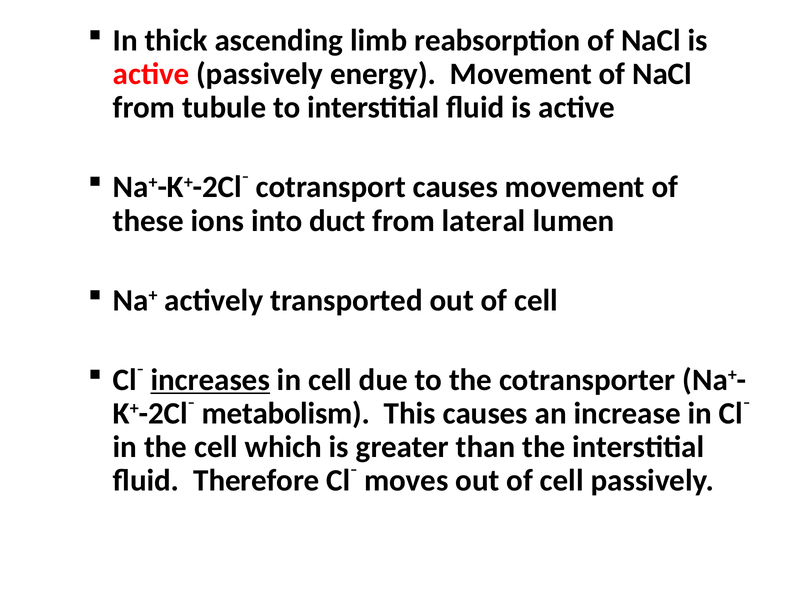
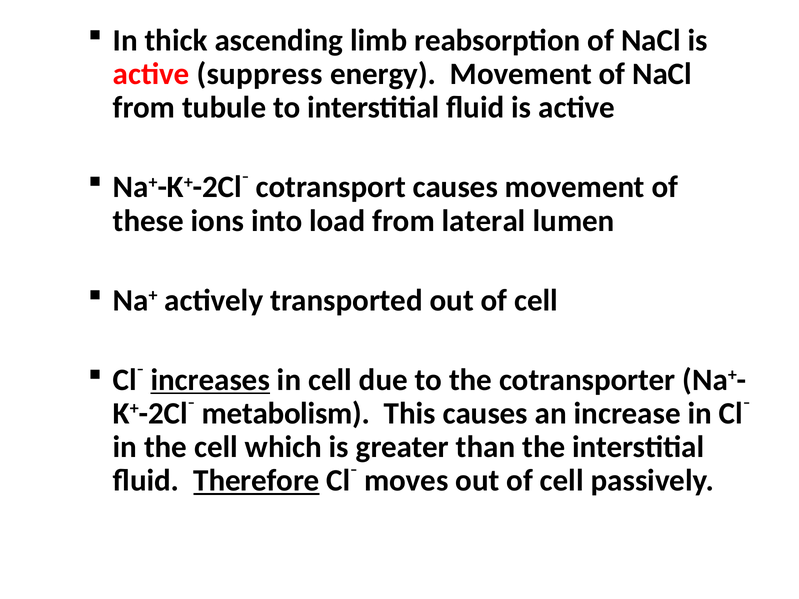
active passively: passively -> suppress (260, 74)
duct: duct -> load (337, 221)
Therefore underline: none -> present (256, 481)
